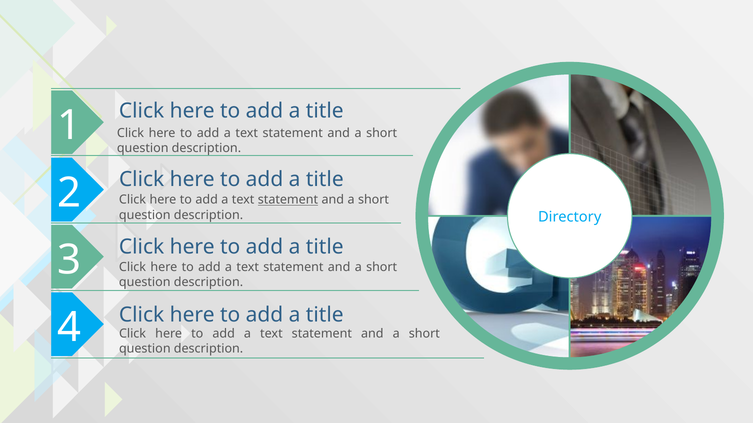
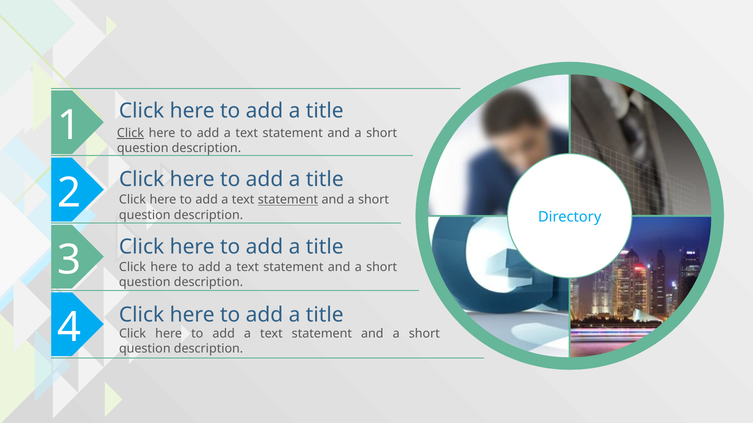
Click underline: none -> present (130, 133)
